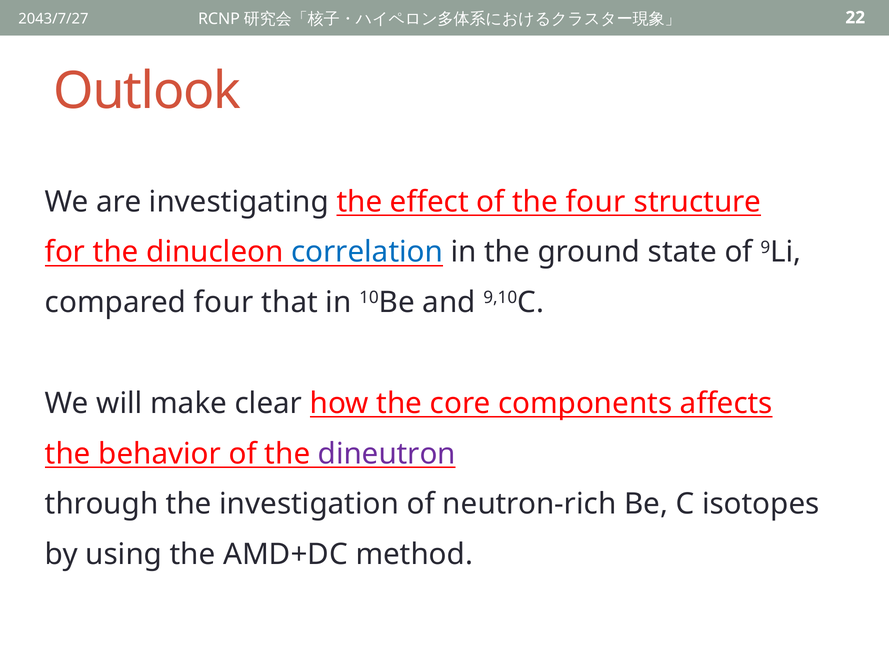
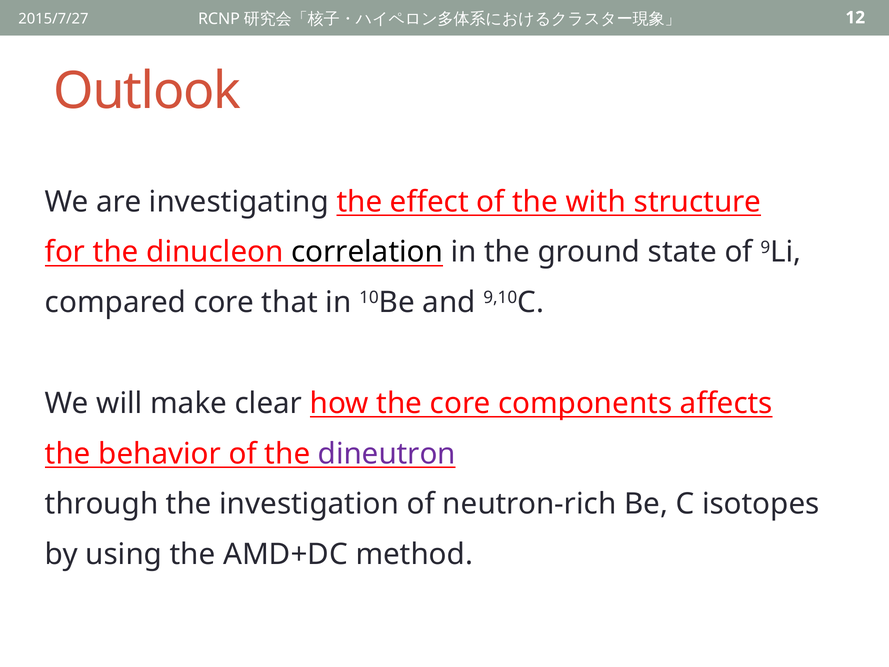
2043/7/27: 2043/7/27 -> 2015/7/27 (53, 19)
22: 22 -> 12 (855, 18)
the four: four -> with (596, 202)
correlation colour: blue -> black (367, 252)
compared four: four -> core (224, 302)
